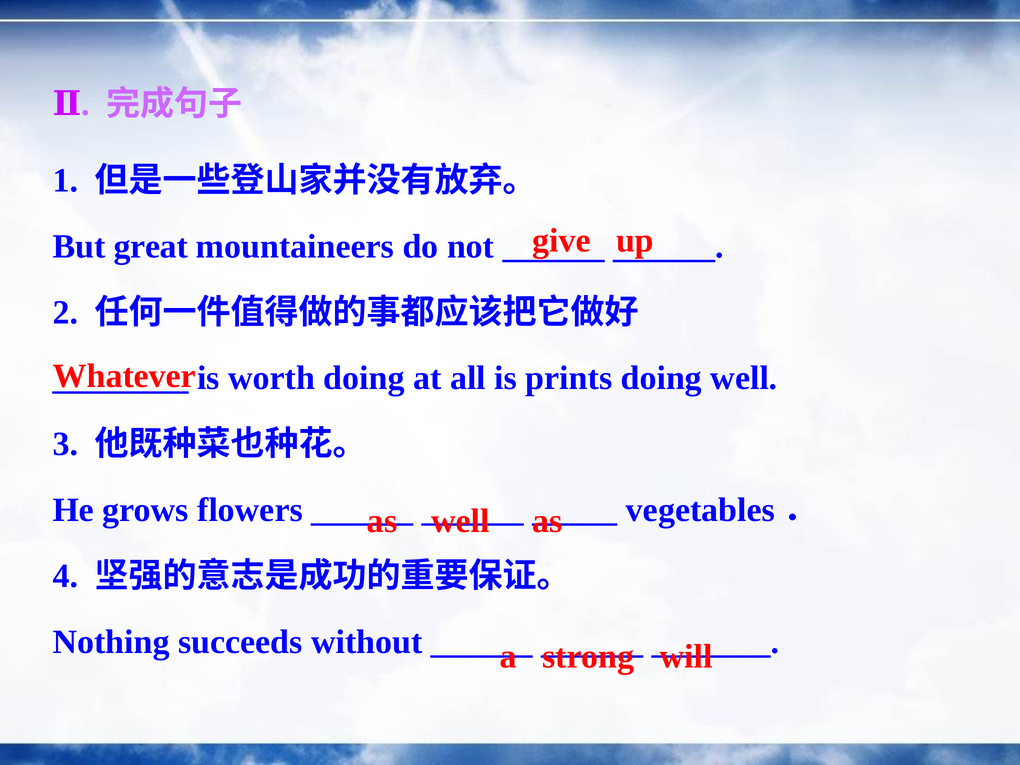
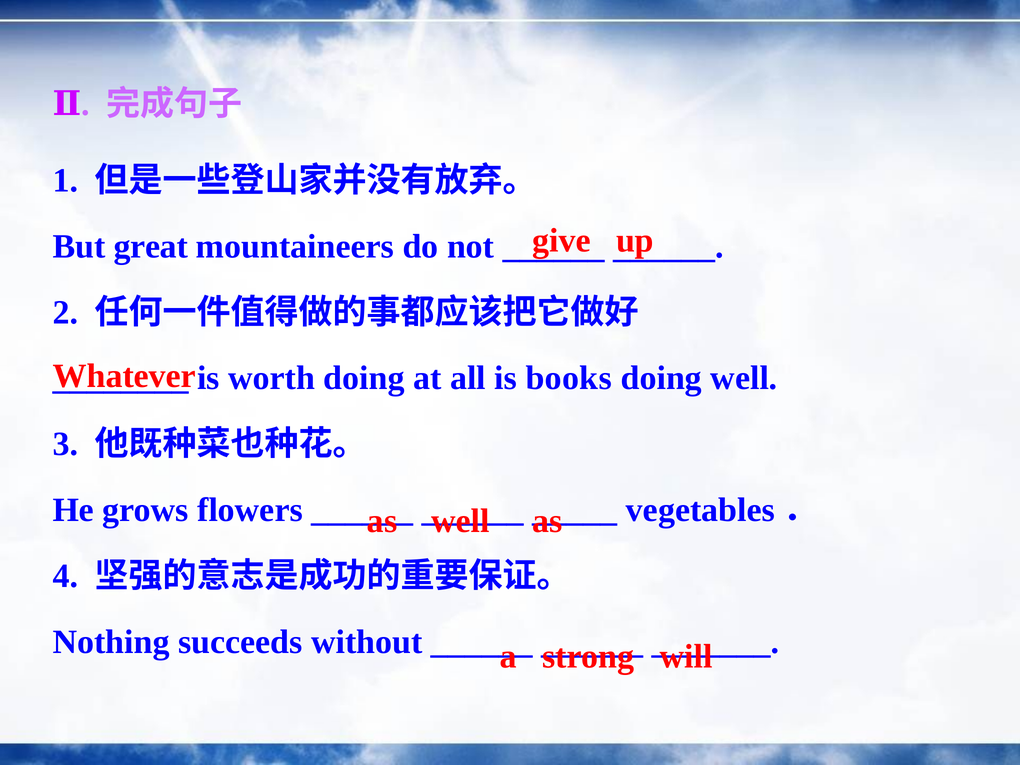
prints: prints -> books (569, 378)
